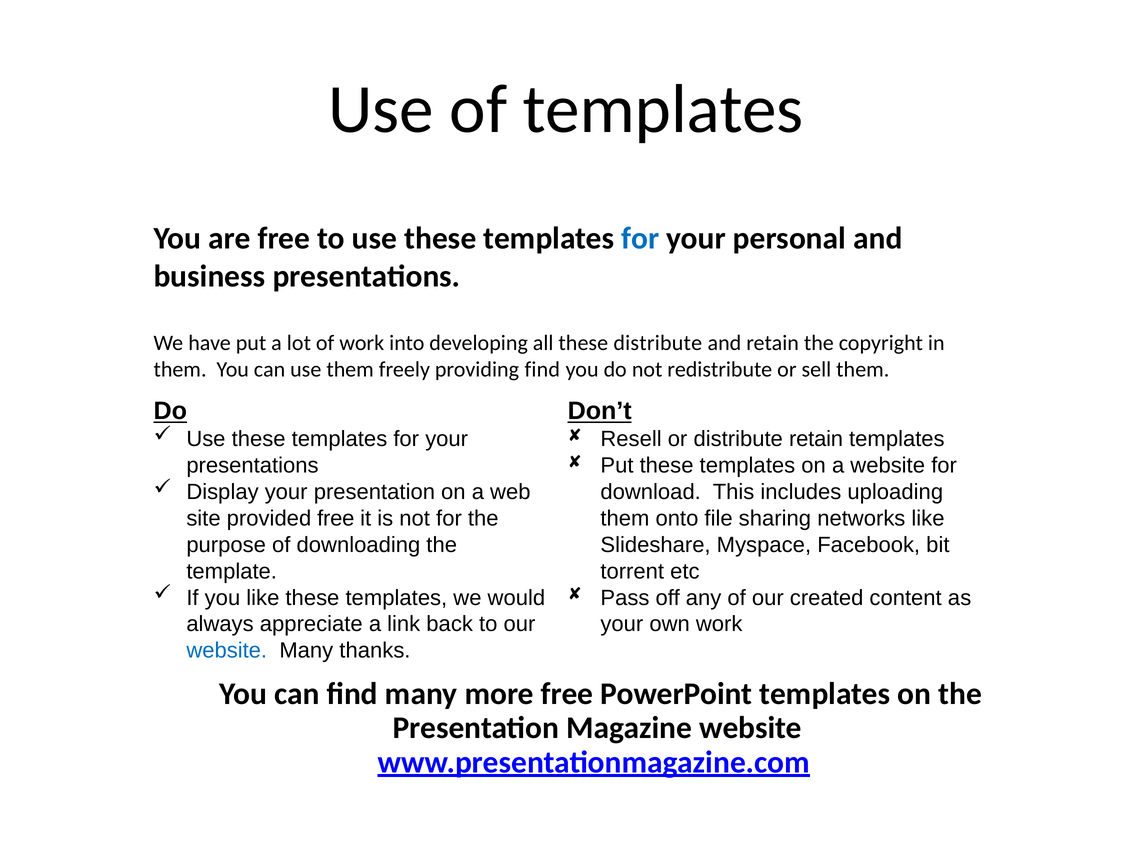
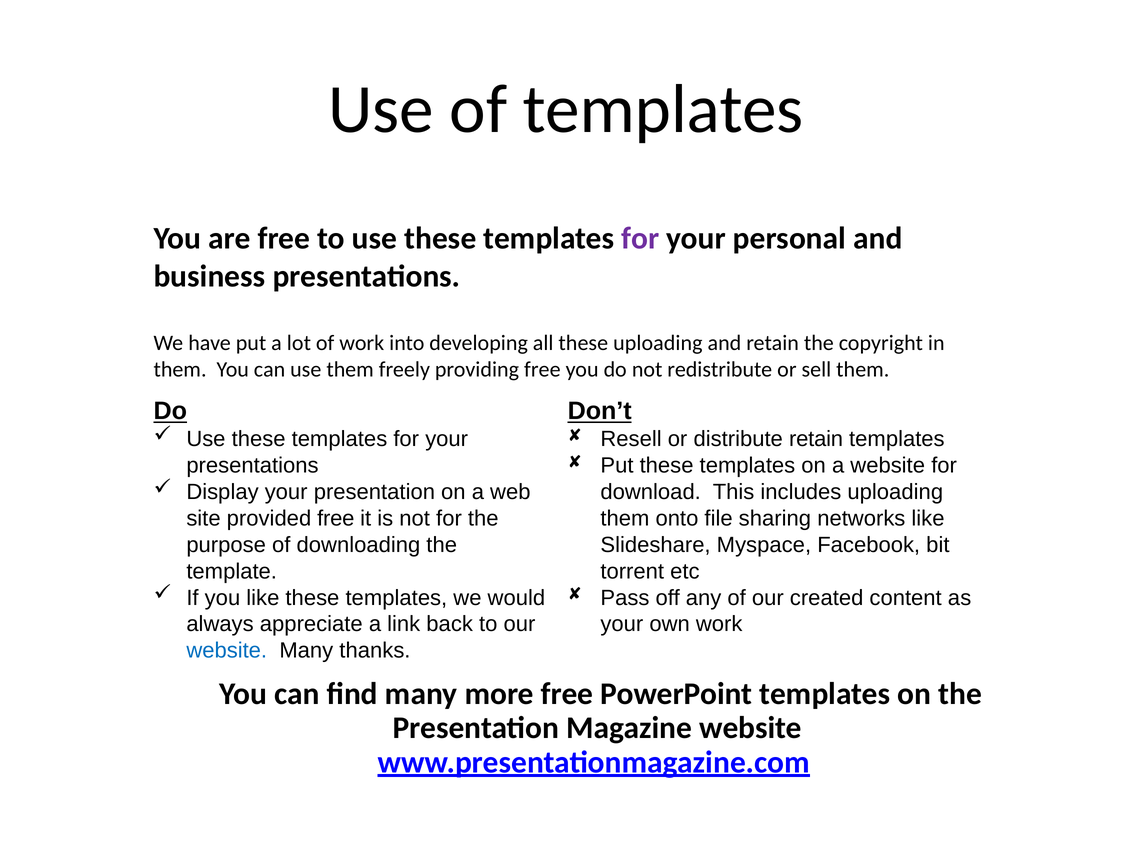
for colour: blue -> purple (640, 238)
these distribute: distribute -> uploading (658, 343)
providing find: find -> free (542, 370)
